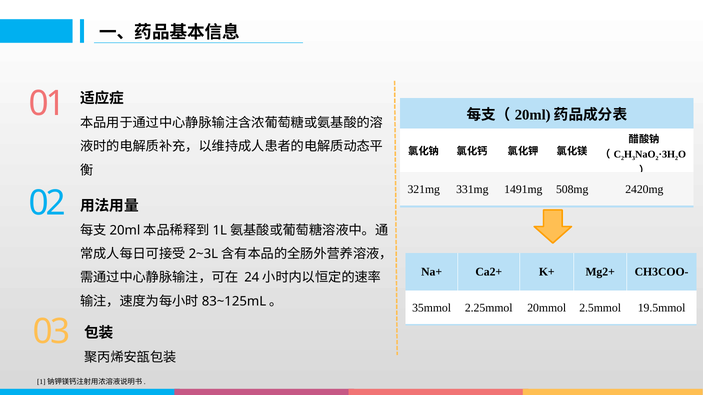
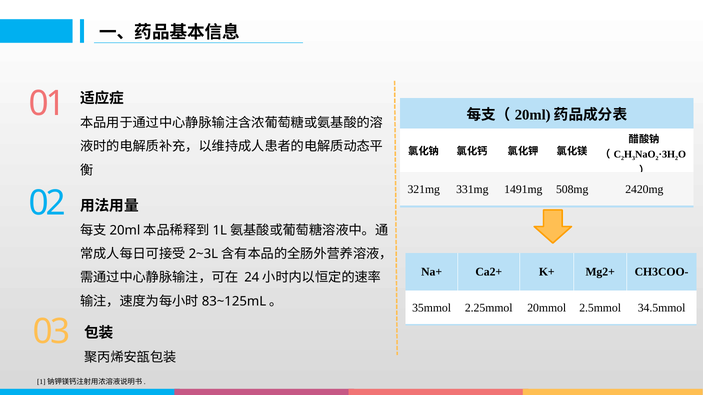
19.5mmol: 19.5mmol -> 34.5mmol (662, 308)
